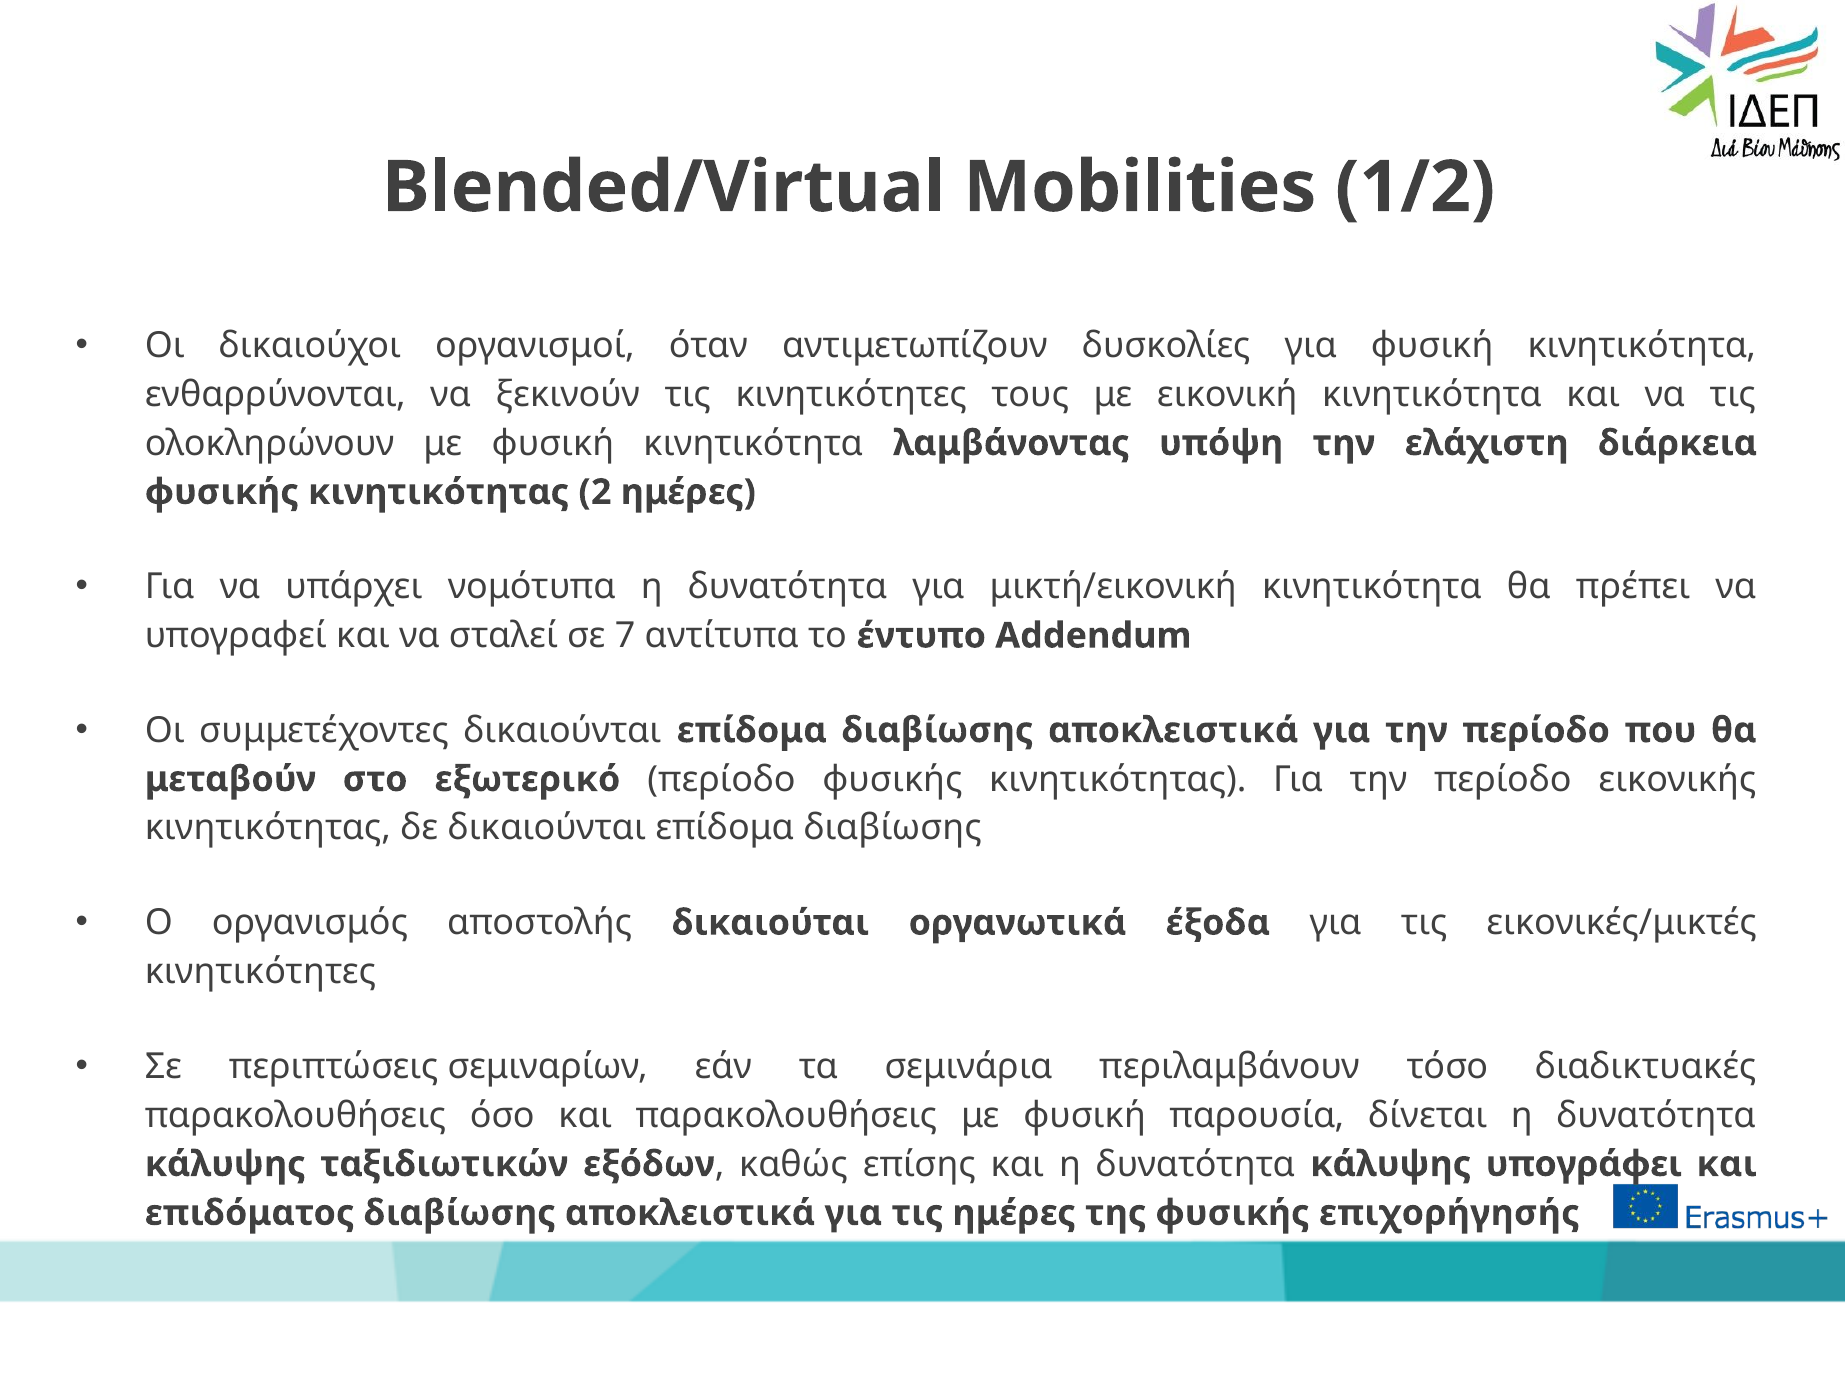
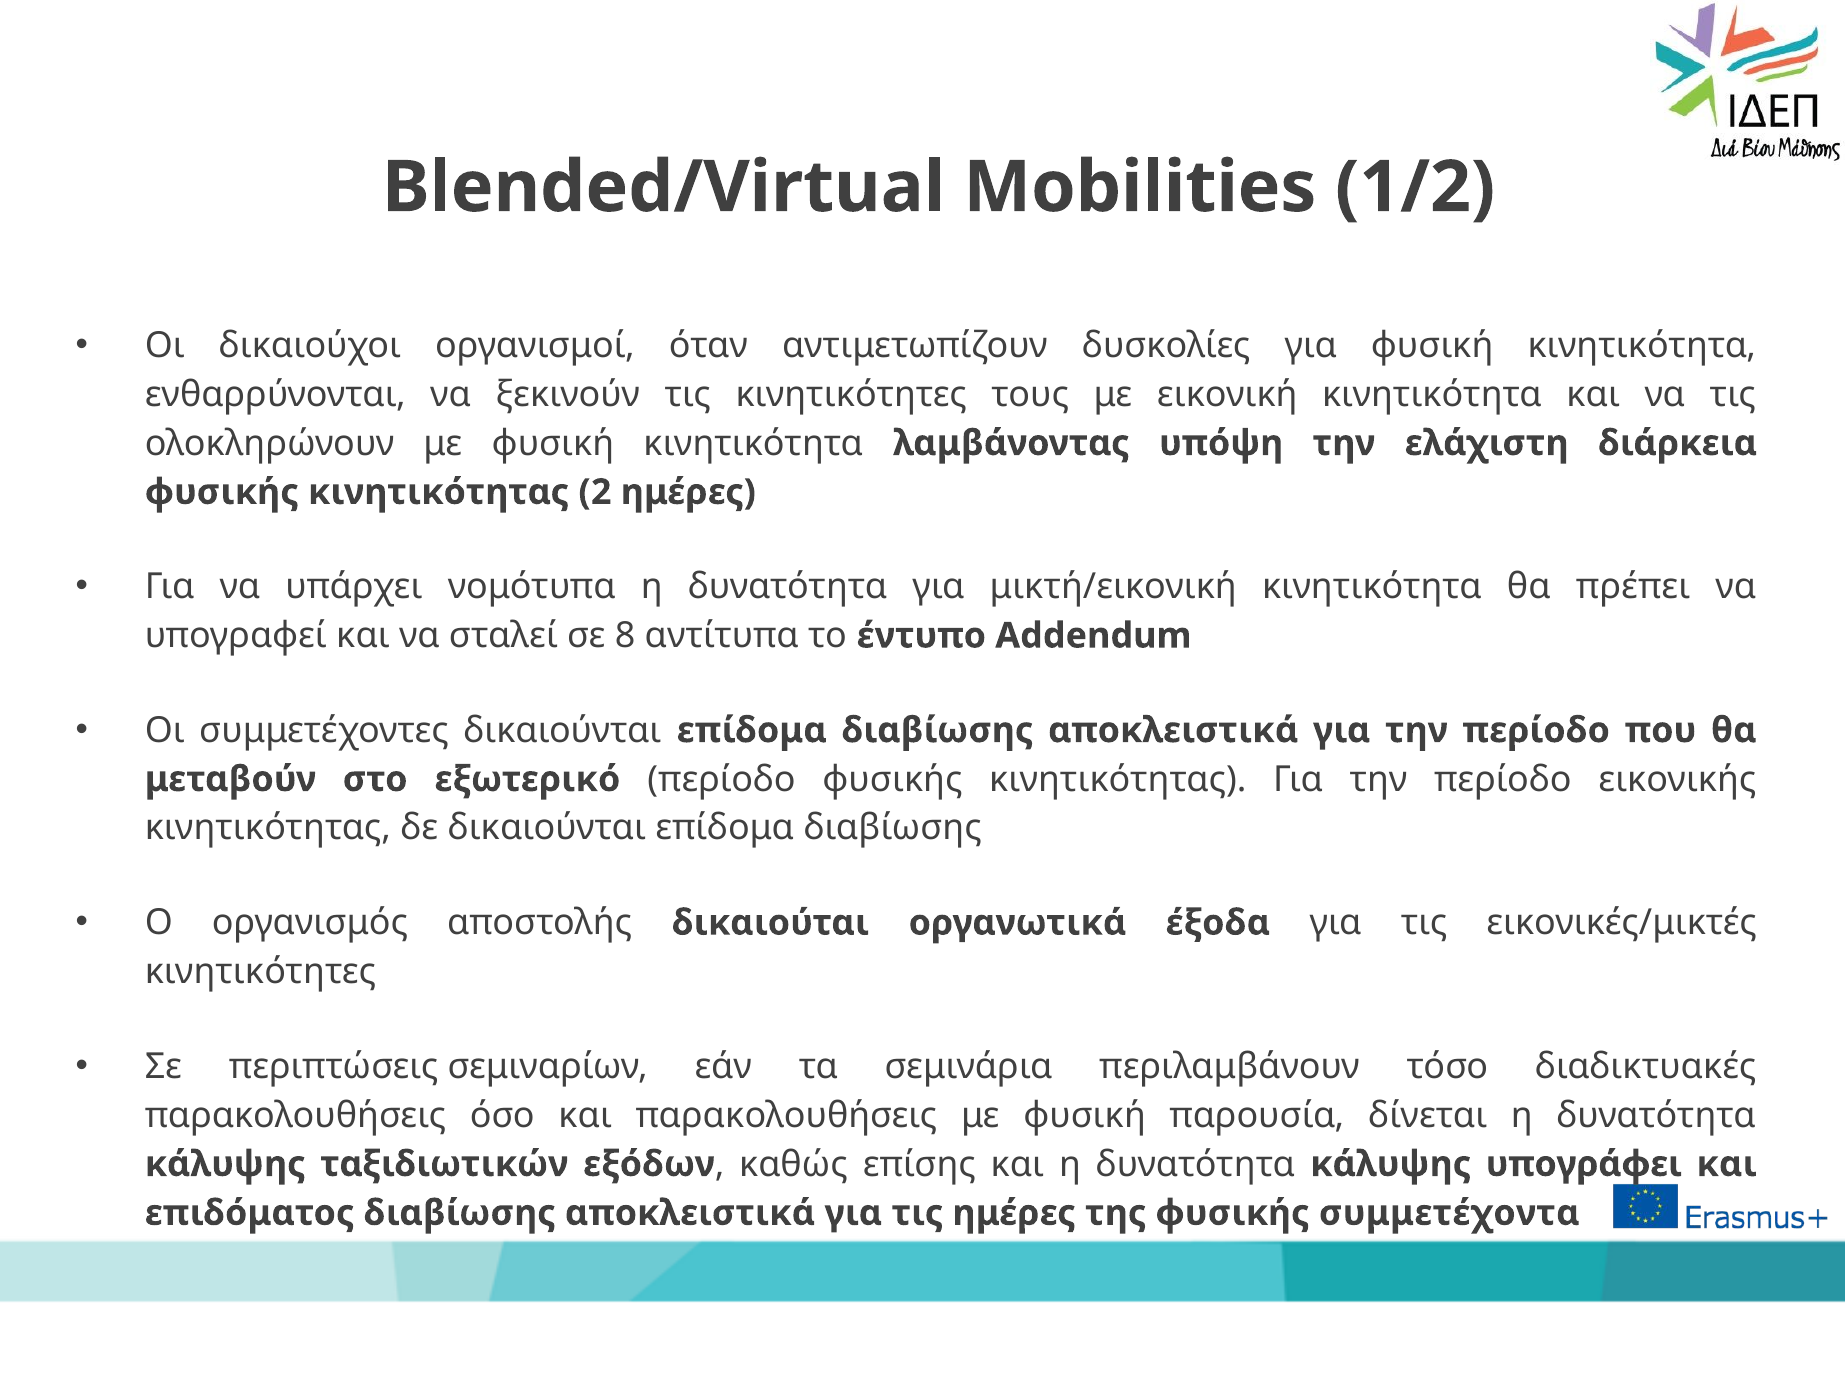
7: 7 -> 8 (625, 636)
επιχορήγησής: επιχορήγησής -> συμμετέχοντα (1449, 1213)
